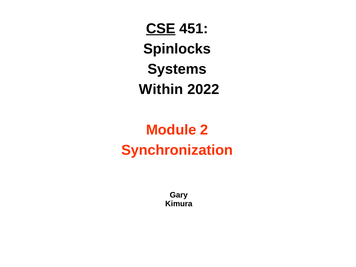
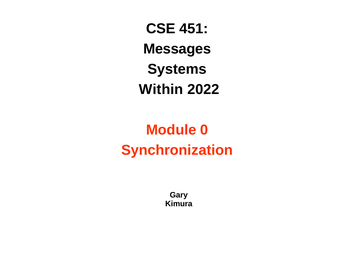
CSE underline: present -> none (161, 29)
Spinlocks: Spinlocks -> Messages (177, 49)
2: 2 -> 0 (204, 130)
